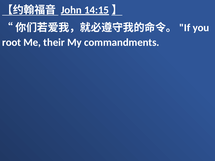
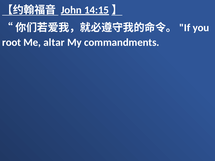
their: their -> altar (54, 42)
